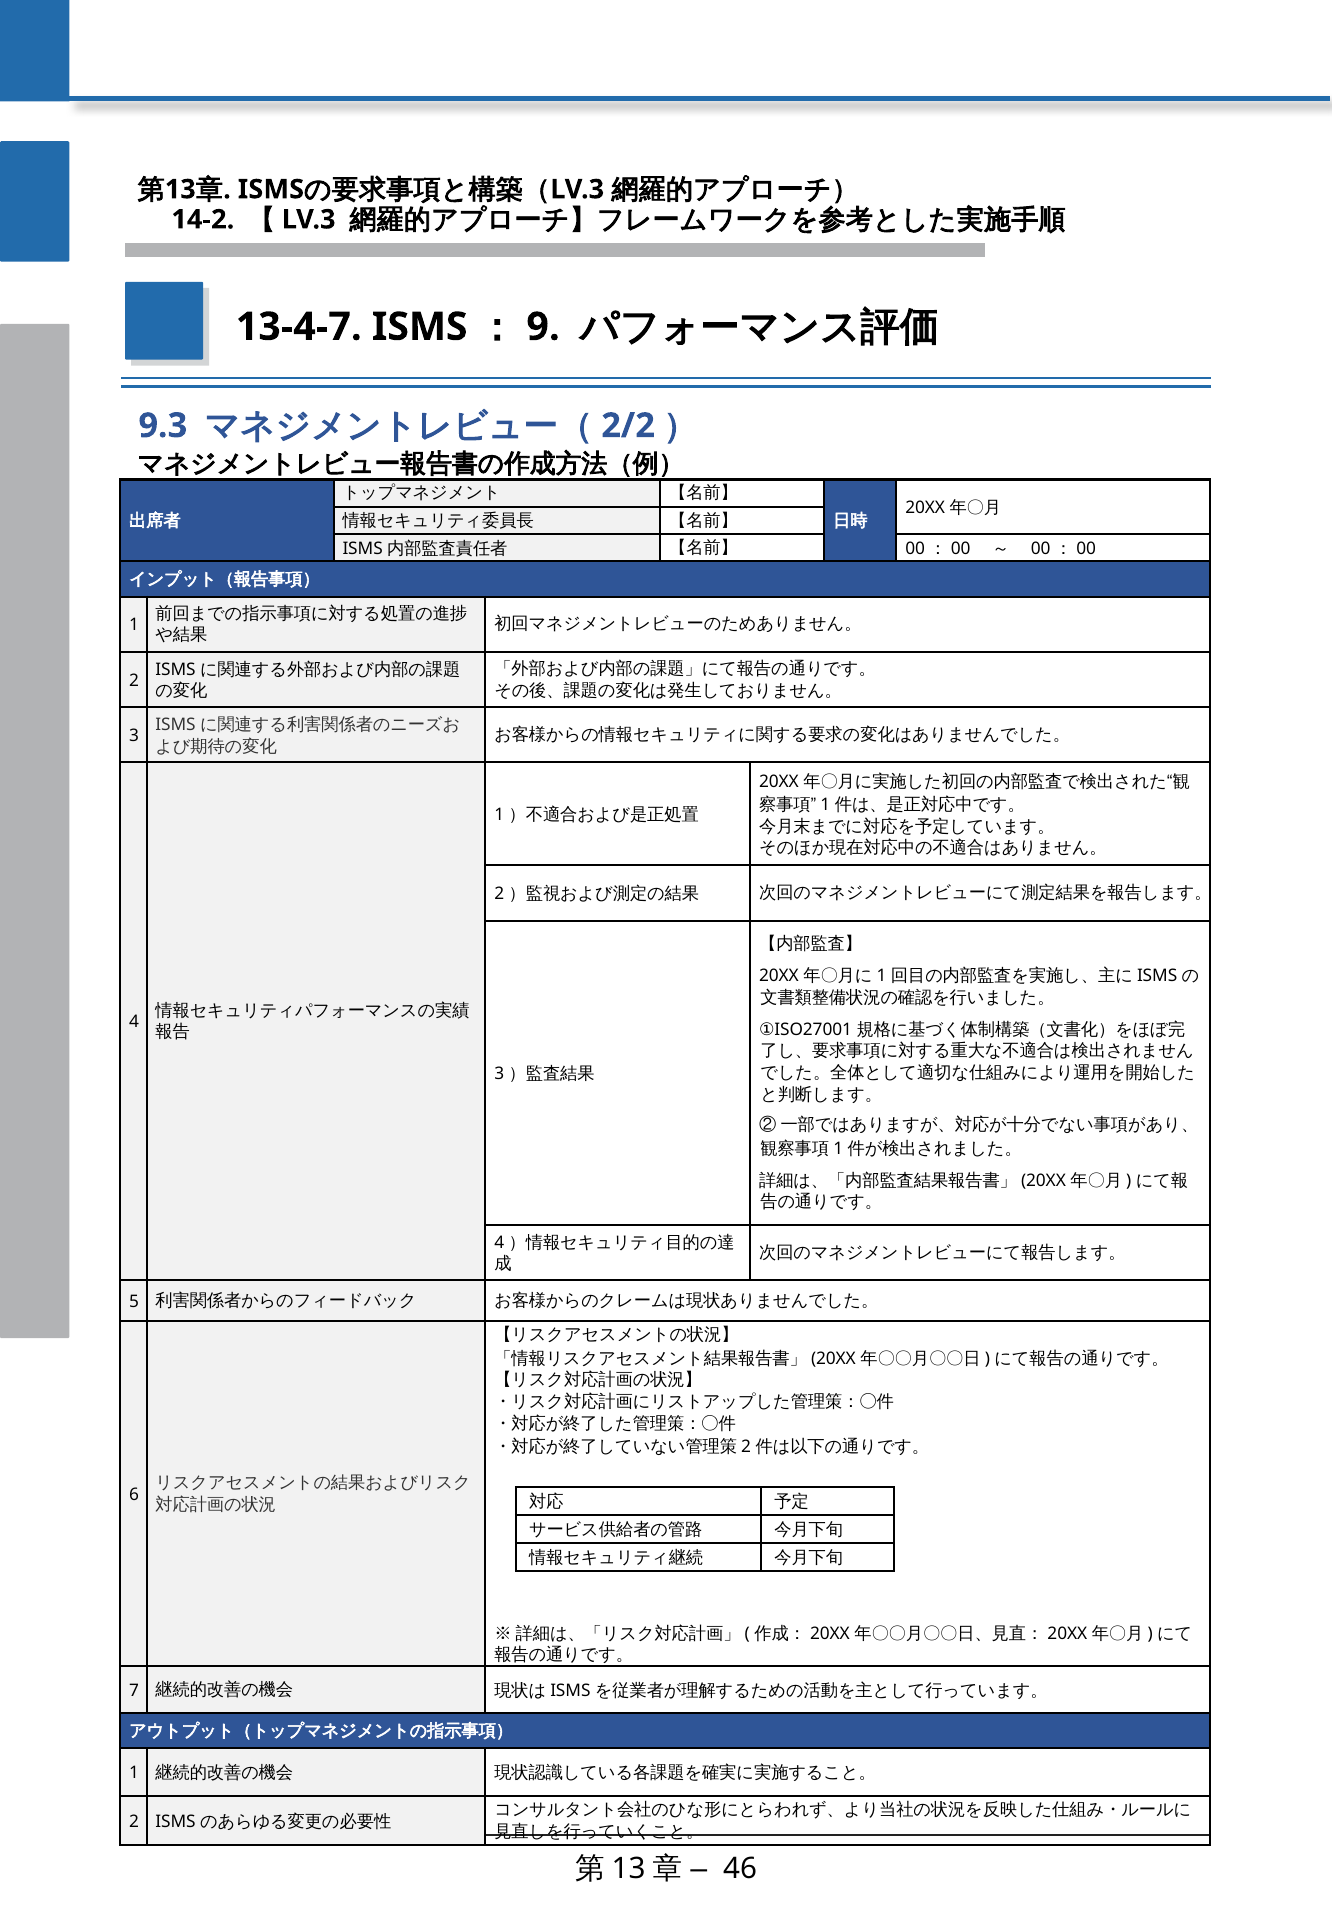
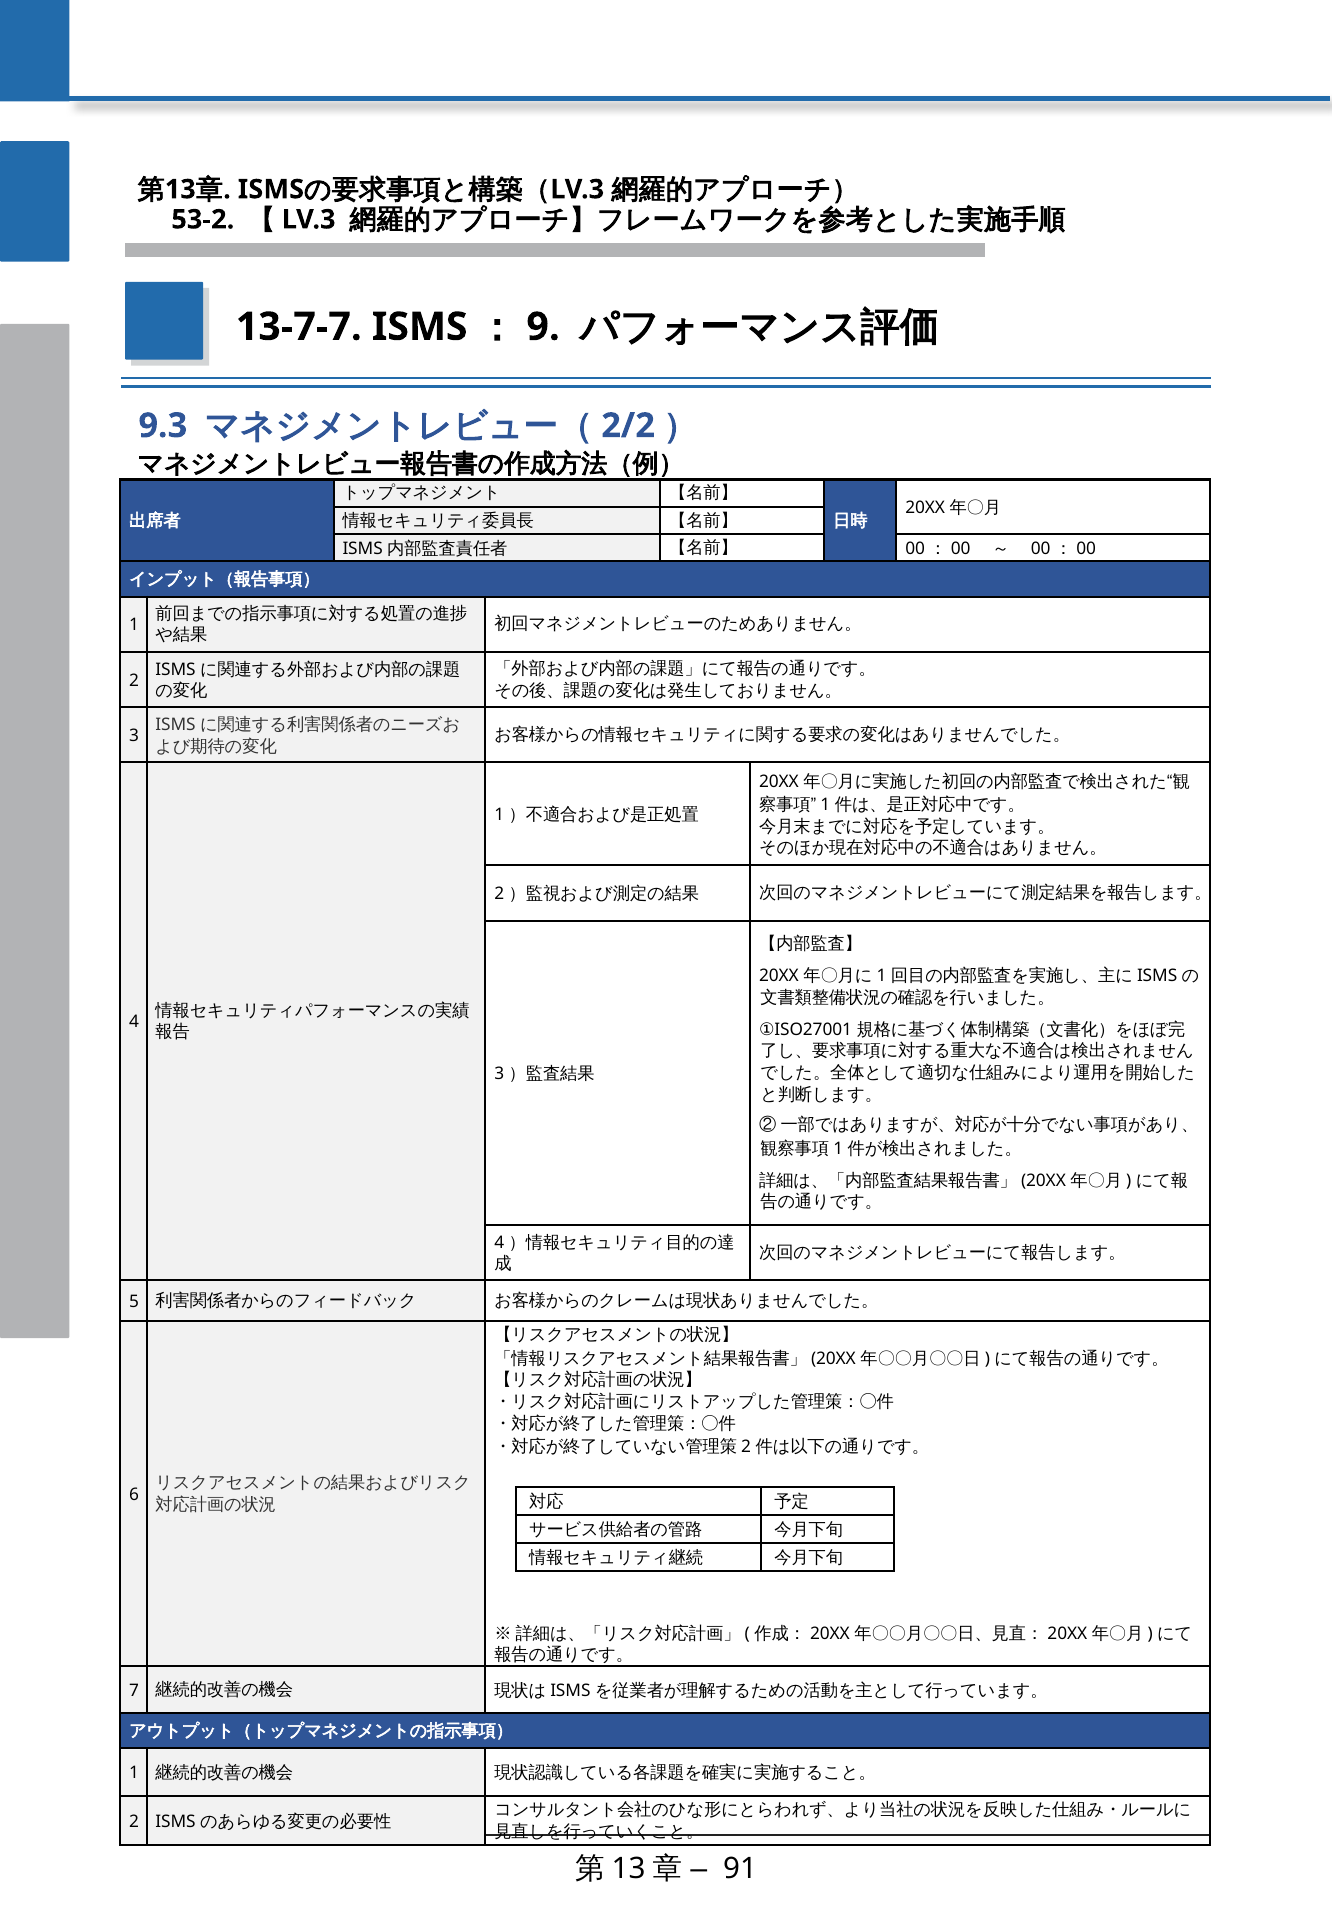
14-2: 14-2 -> 53-2 (203, 219)
13-4-7: 13-4-7 -> 13-7-7 (299, 327)
46: 46 -> 91 (740, 1868)
